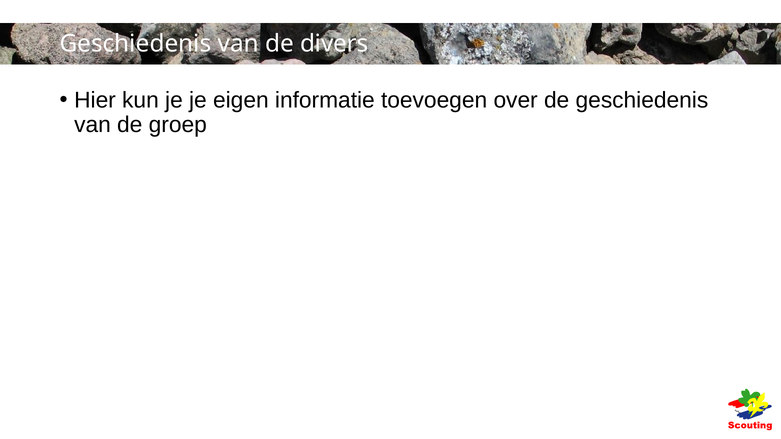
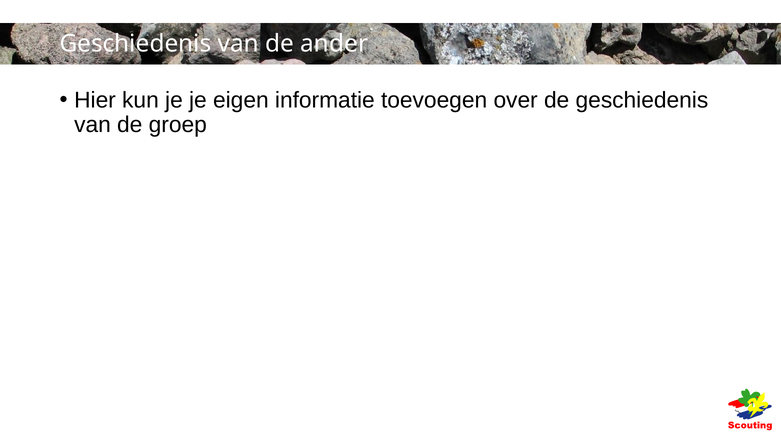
divers: divers -> ander (334, 44)
